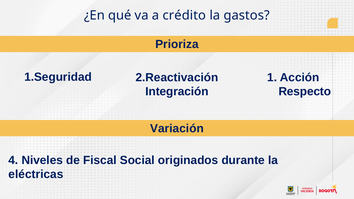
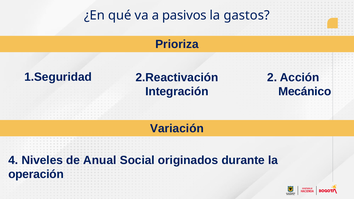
crédito: crédito -> pasivos (184, 15)
1: 1 -> 2 (272, 77)
Respecto: Respecto -> Mecánico (305, 92)
Fiscal: Fiscal -> Anual (100, 160)
eléctricas: eléctricas -> operación (36, 174)
